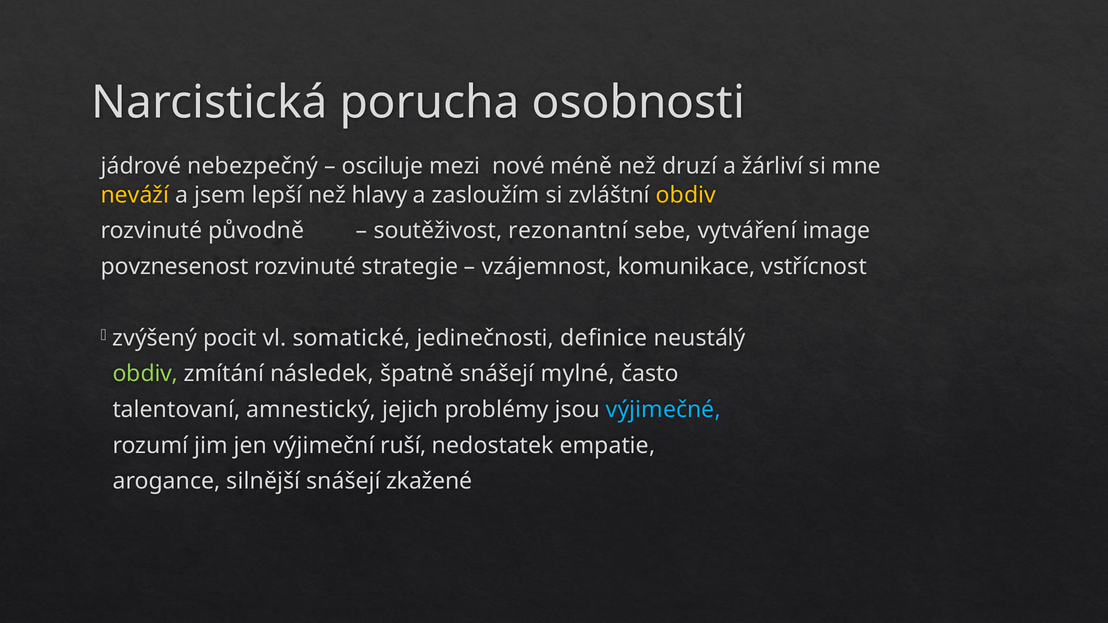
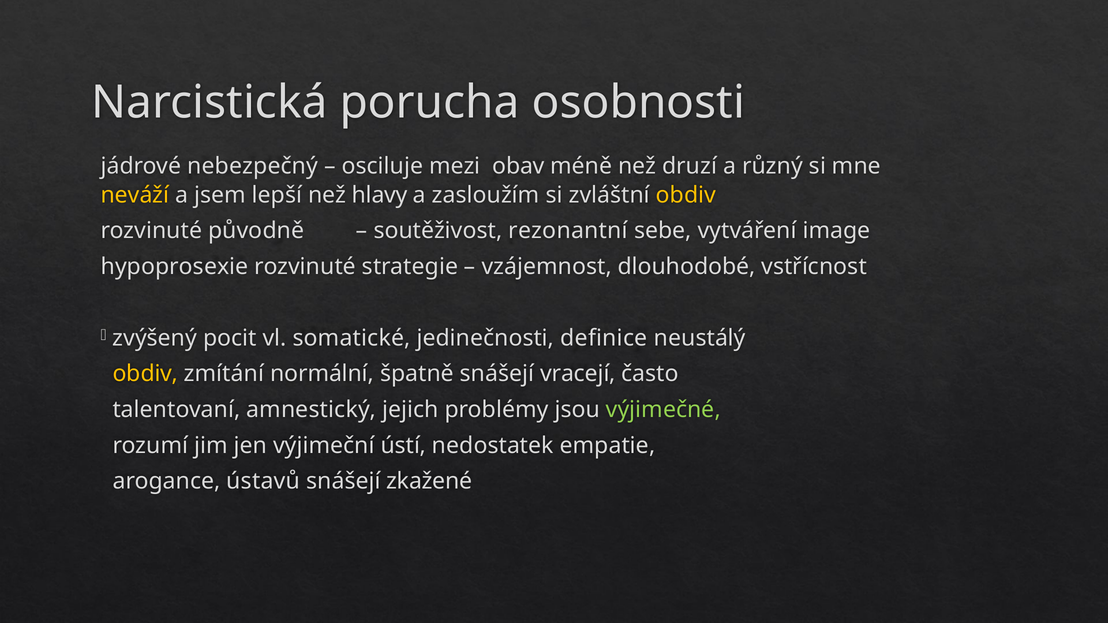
nové: nové -> obav (518, 166)
žárliví: žárliví -> různý (772, 166)
povznesenost: povznesenost -> hypoprosexie (175, 267)
komunikace: komunikace -> dlouhodobé (687, 267)
obdiv colour: light green -> yellow (145, 374)
následek: následek -> normální (322, 374)
mylné: mylné -> vracejí (578, 374)
výjimečné colour: light blue -> light green (663, 410)
ruší: ruší -> ústí (403, 446)
silnější: silnější -> ústavů (263, 481)
